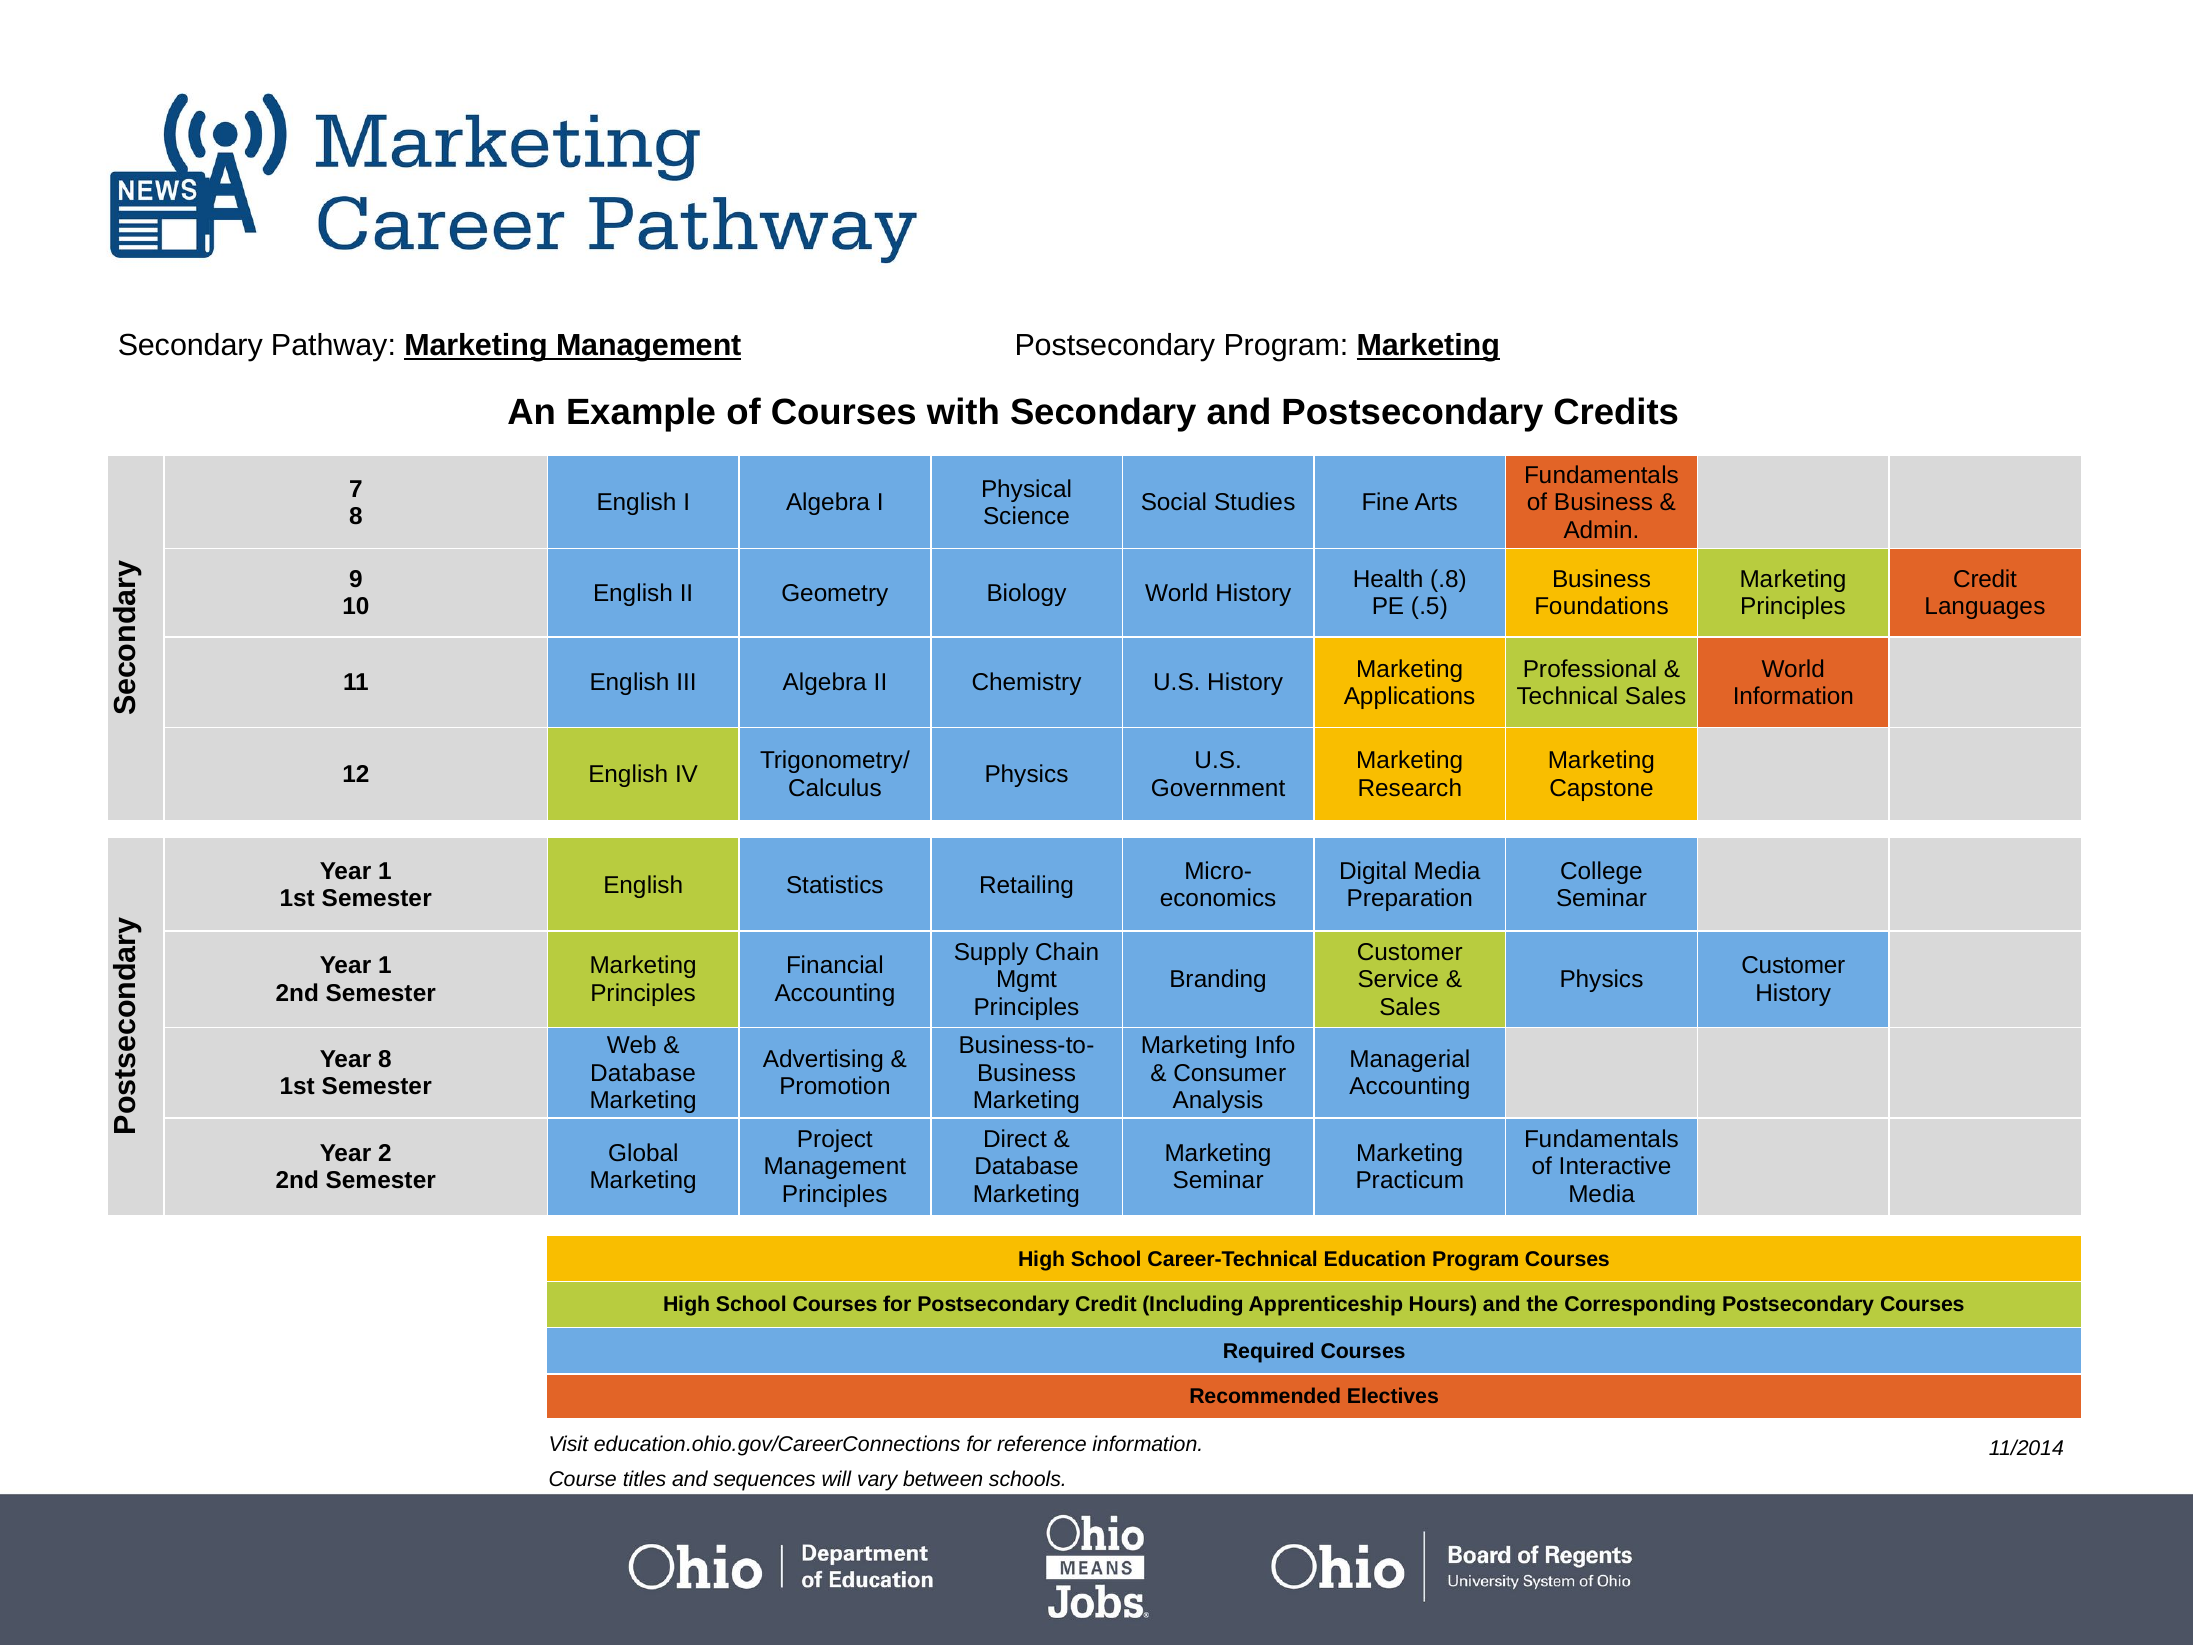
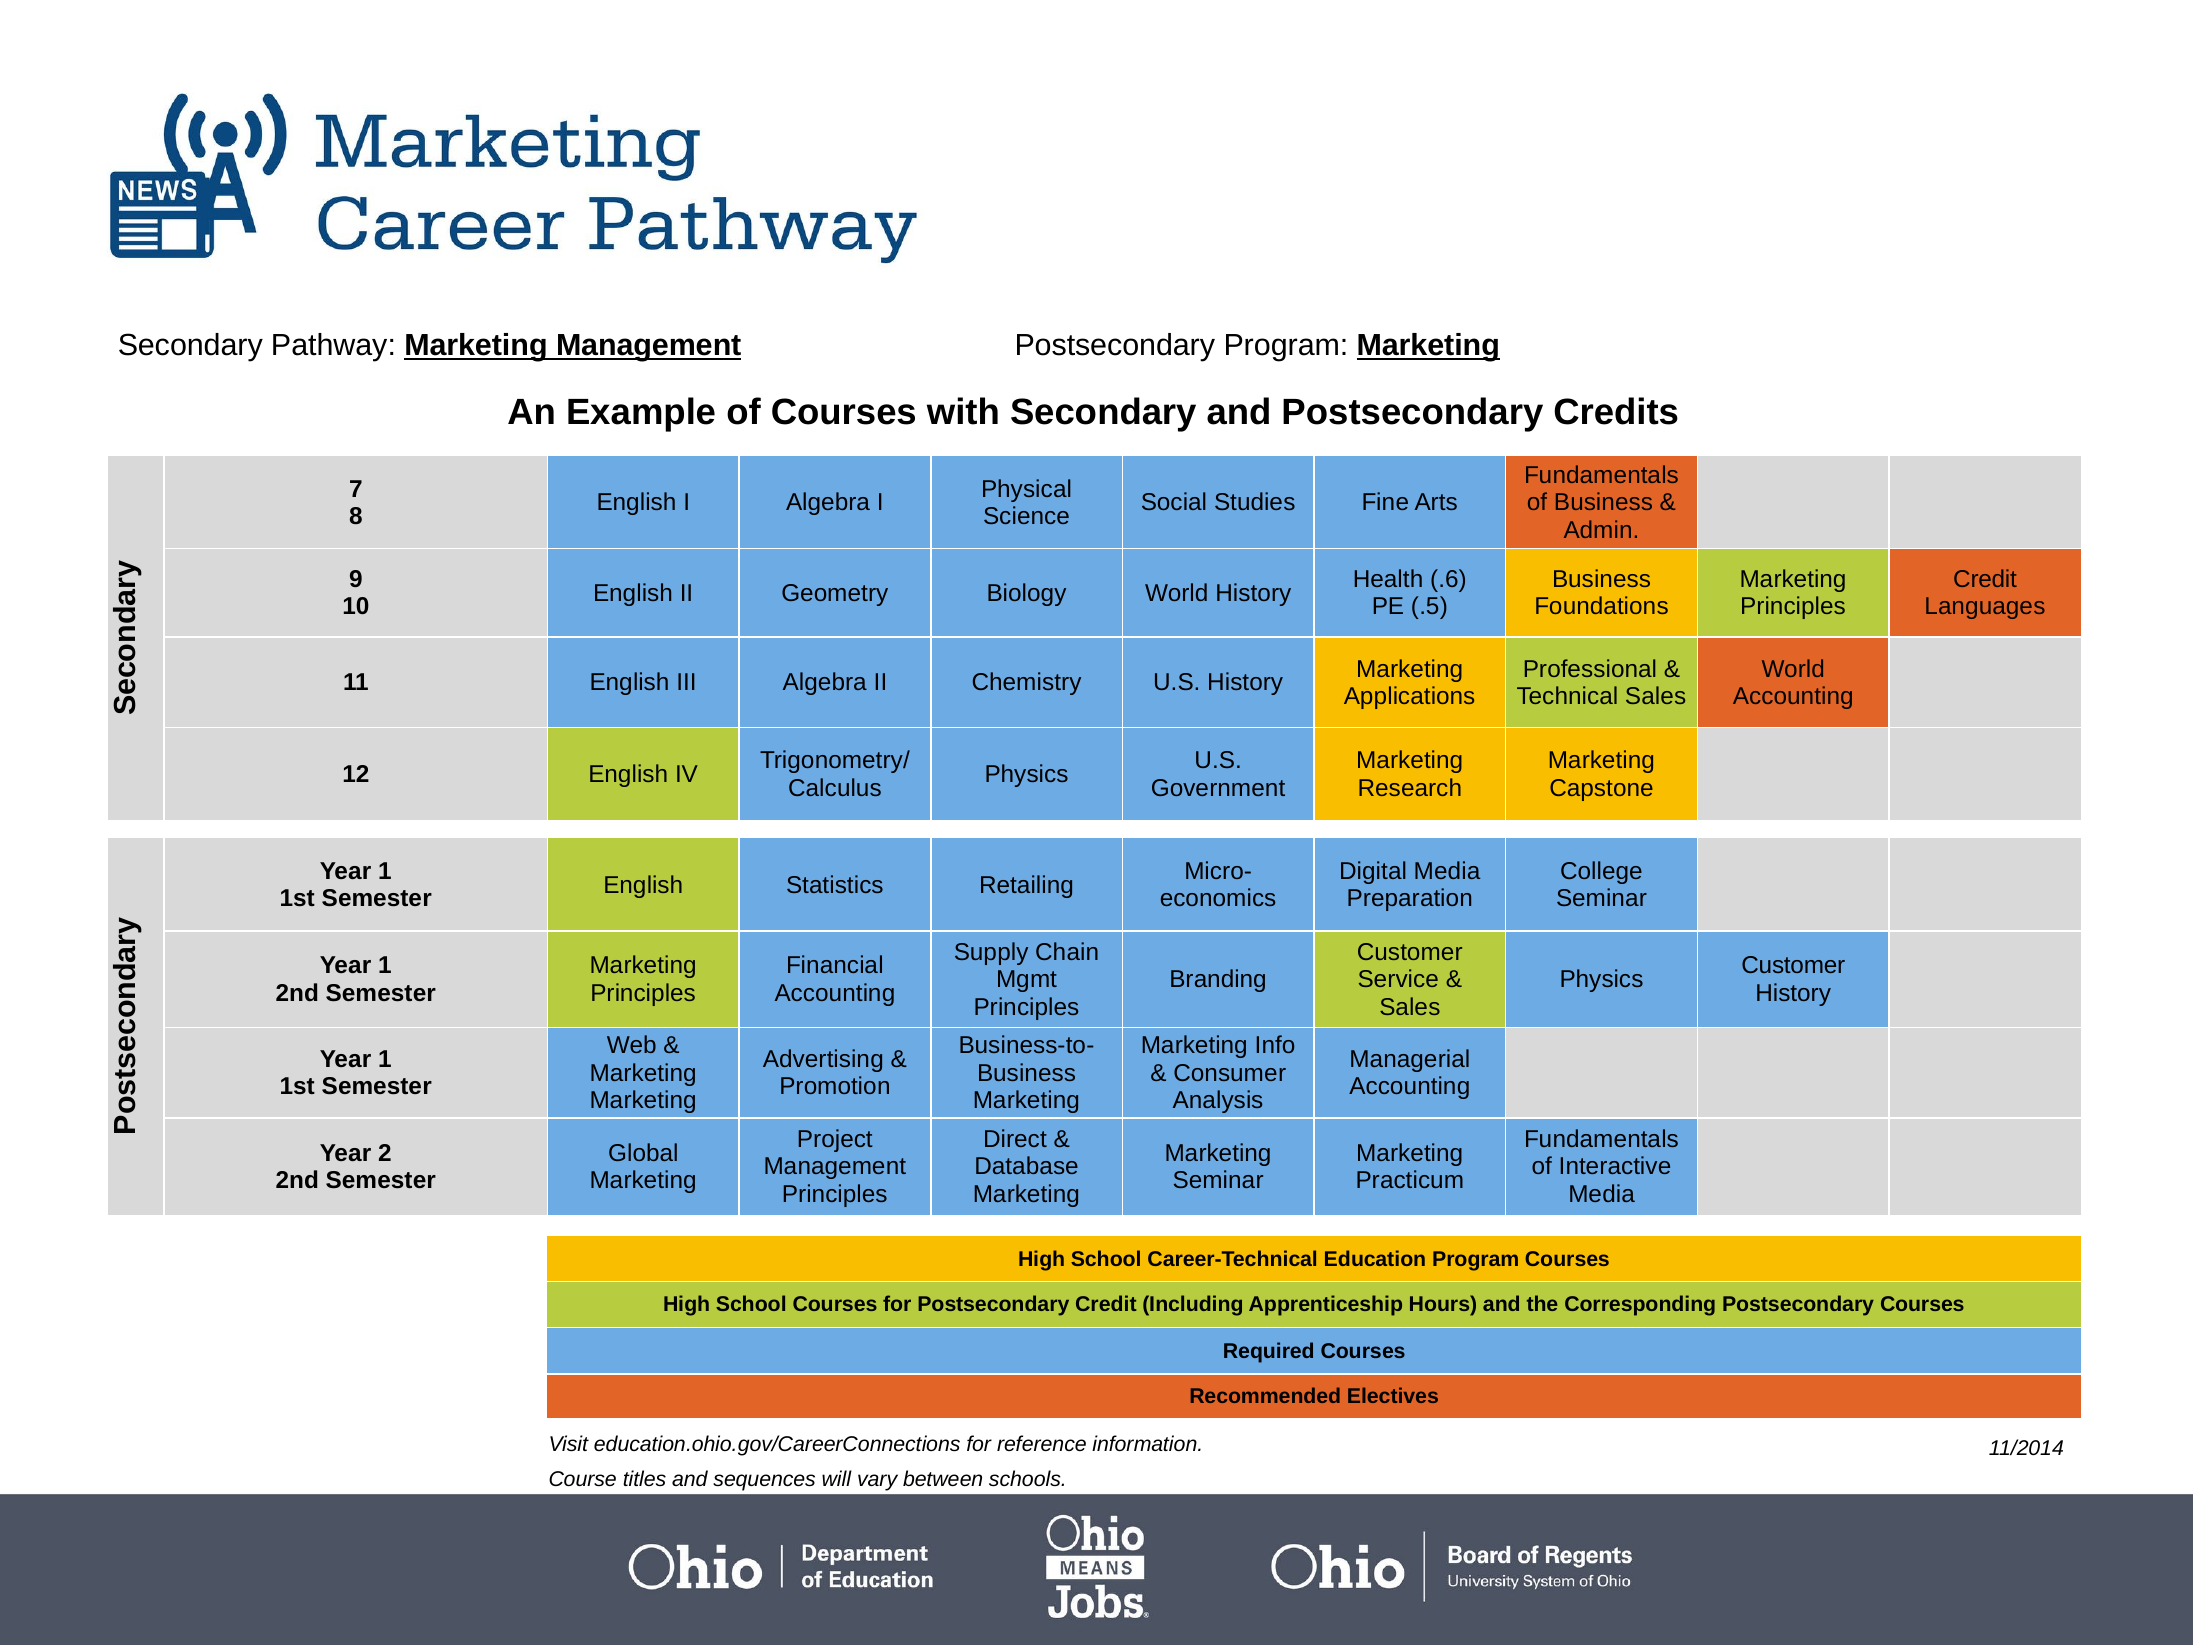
.8: .8 -> .6 (1449, 579)
Information: Information -> Accounting (1793, 697)
8: 8 -> 1 (385, 1059)
Database: Database -> Marketing (643, 1073)
